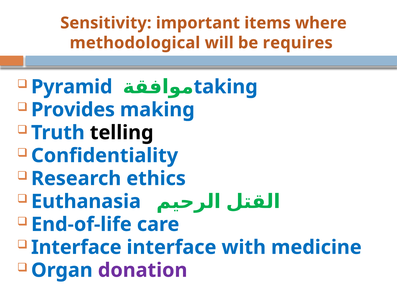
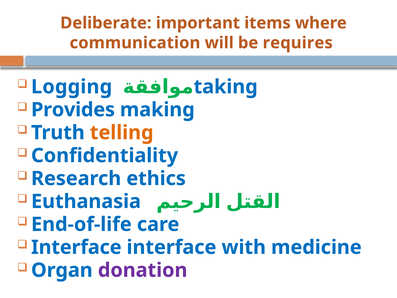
Sensitivity: Sensitivity -> Deliberate (106, 23)
methodological: methodological -> communication (135, 43)
Pyramid: Pyramid -> Logging (72, 87)
telling colour: black -> orange (122, 133)
